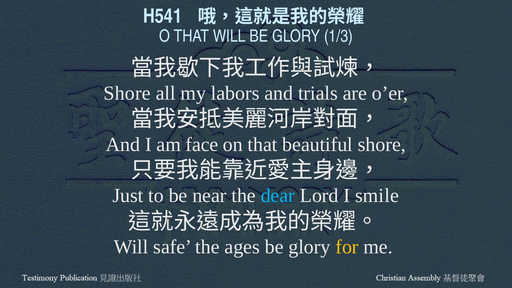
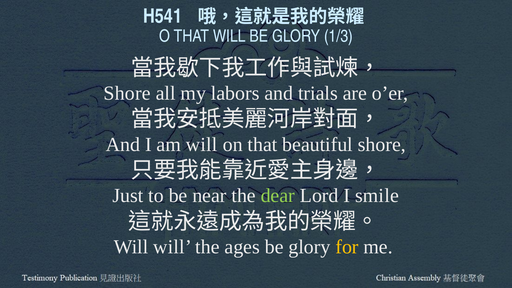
am face: face -> will (202, 145)
dear colour: light blue -> light green (278, 196)
Will safe: safe -> will (172, 247)
